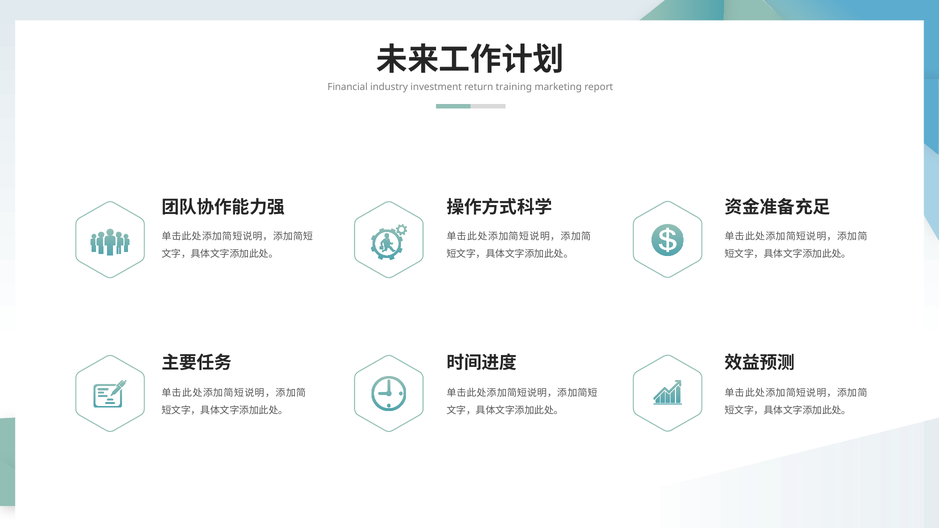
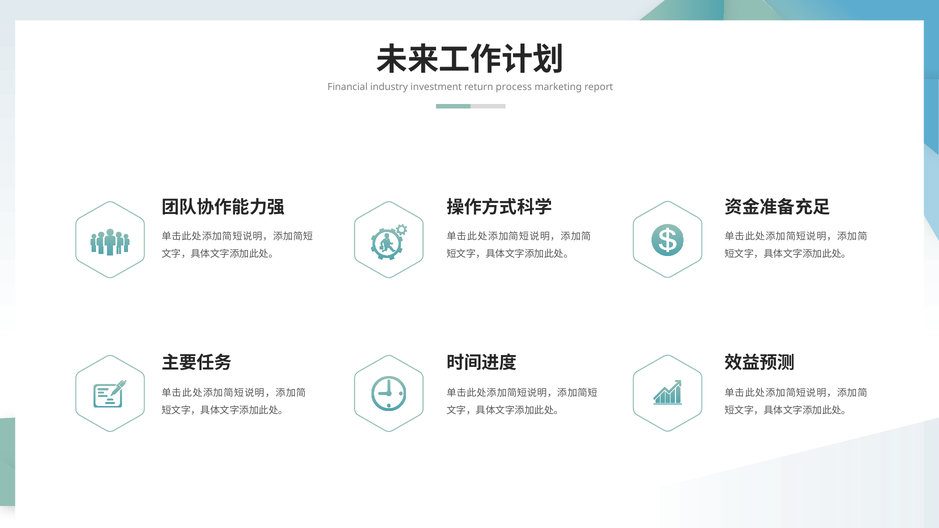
training: training -> process (514, 87)
